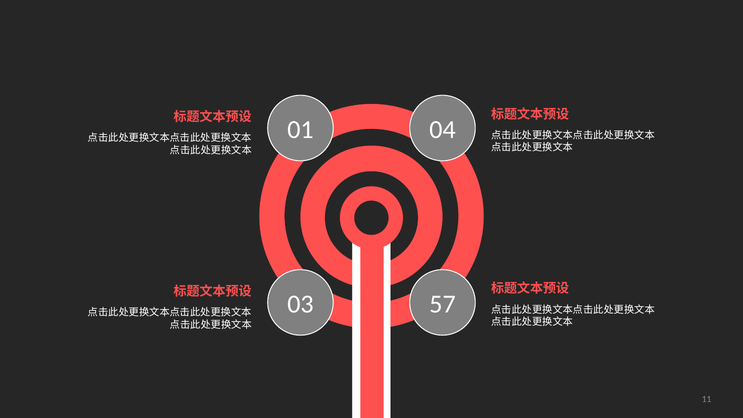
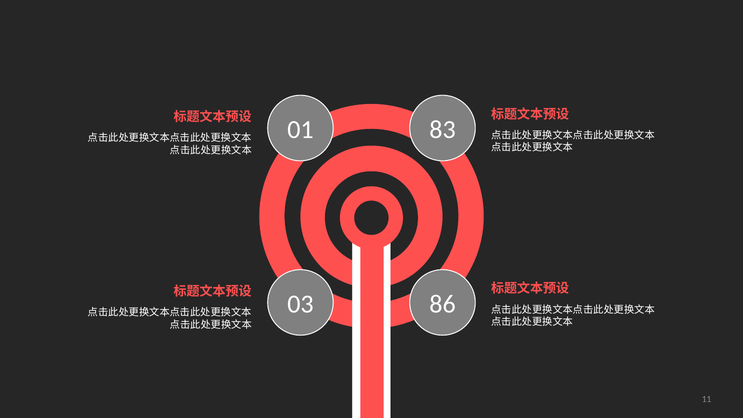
04: 04 -> 83 (443, 130)
57: 57 -> 86 (443, 304)
